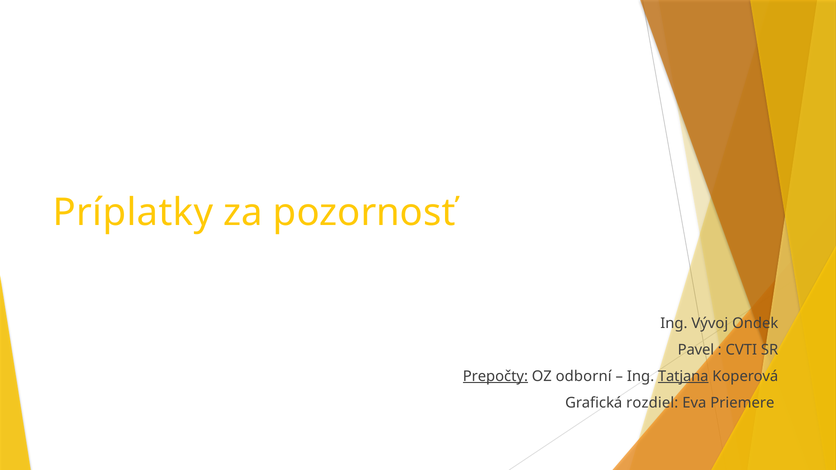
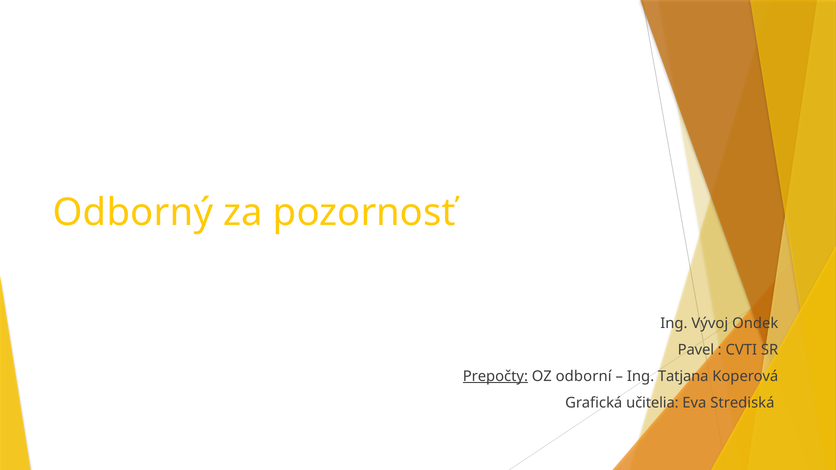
Príplatky: Príplatky -> Odborný (133, 213)
Tatjana underline: present -> none (683, 376)
rozdiel: rozdiel -> učitelia (652, 403)
Priemere: Priemere -> Strediská (742, 403)
